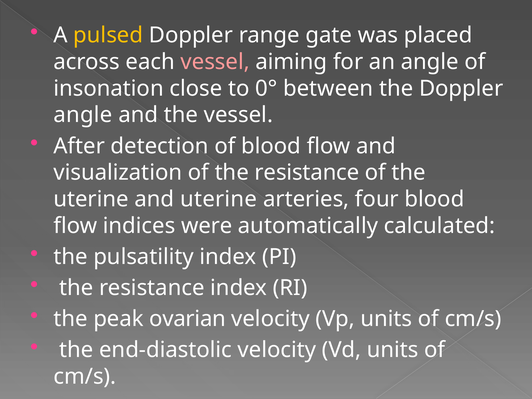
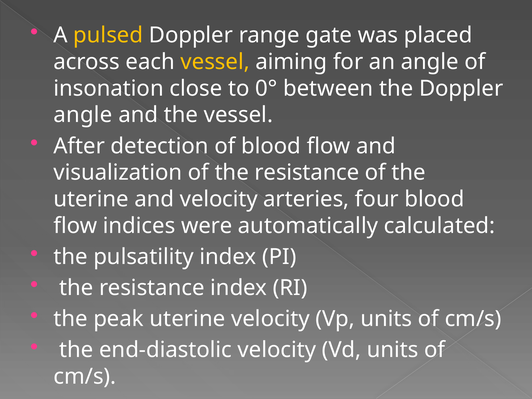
vessel colour: pink -> yellow (215, 62)
and uterine: uterine -> velocity (219, 199)
peak ovarian: ovarian -> uterine (187, 319)
